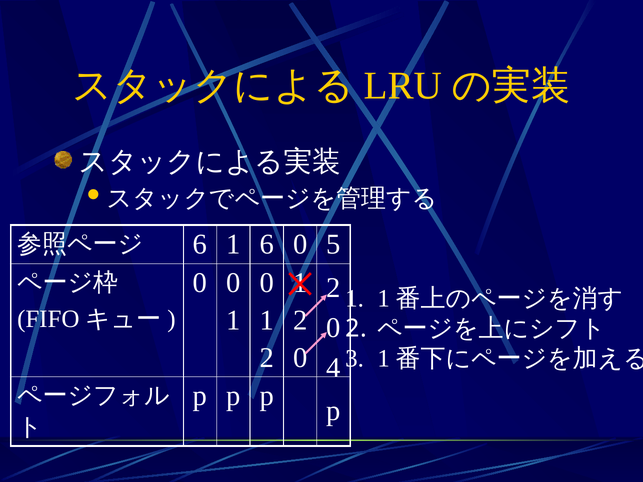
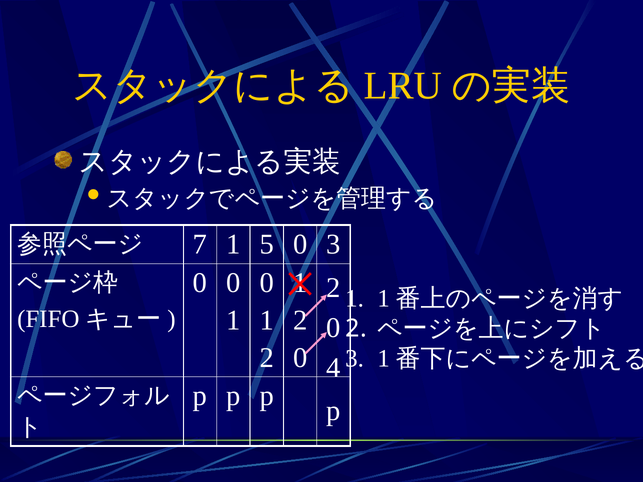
6: 6 -> 7 (200, 244)
1 6: 6 -> 5 (267, 244)
0 5: 5 -> 3 (334, 244)
